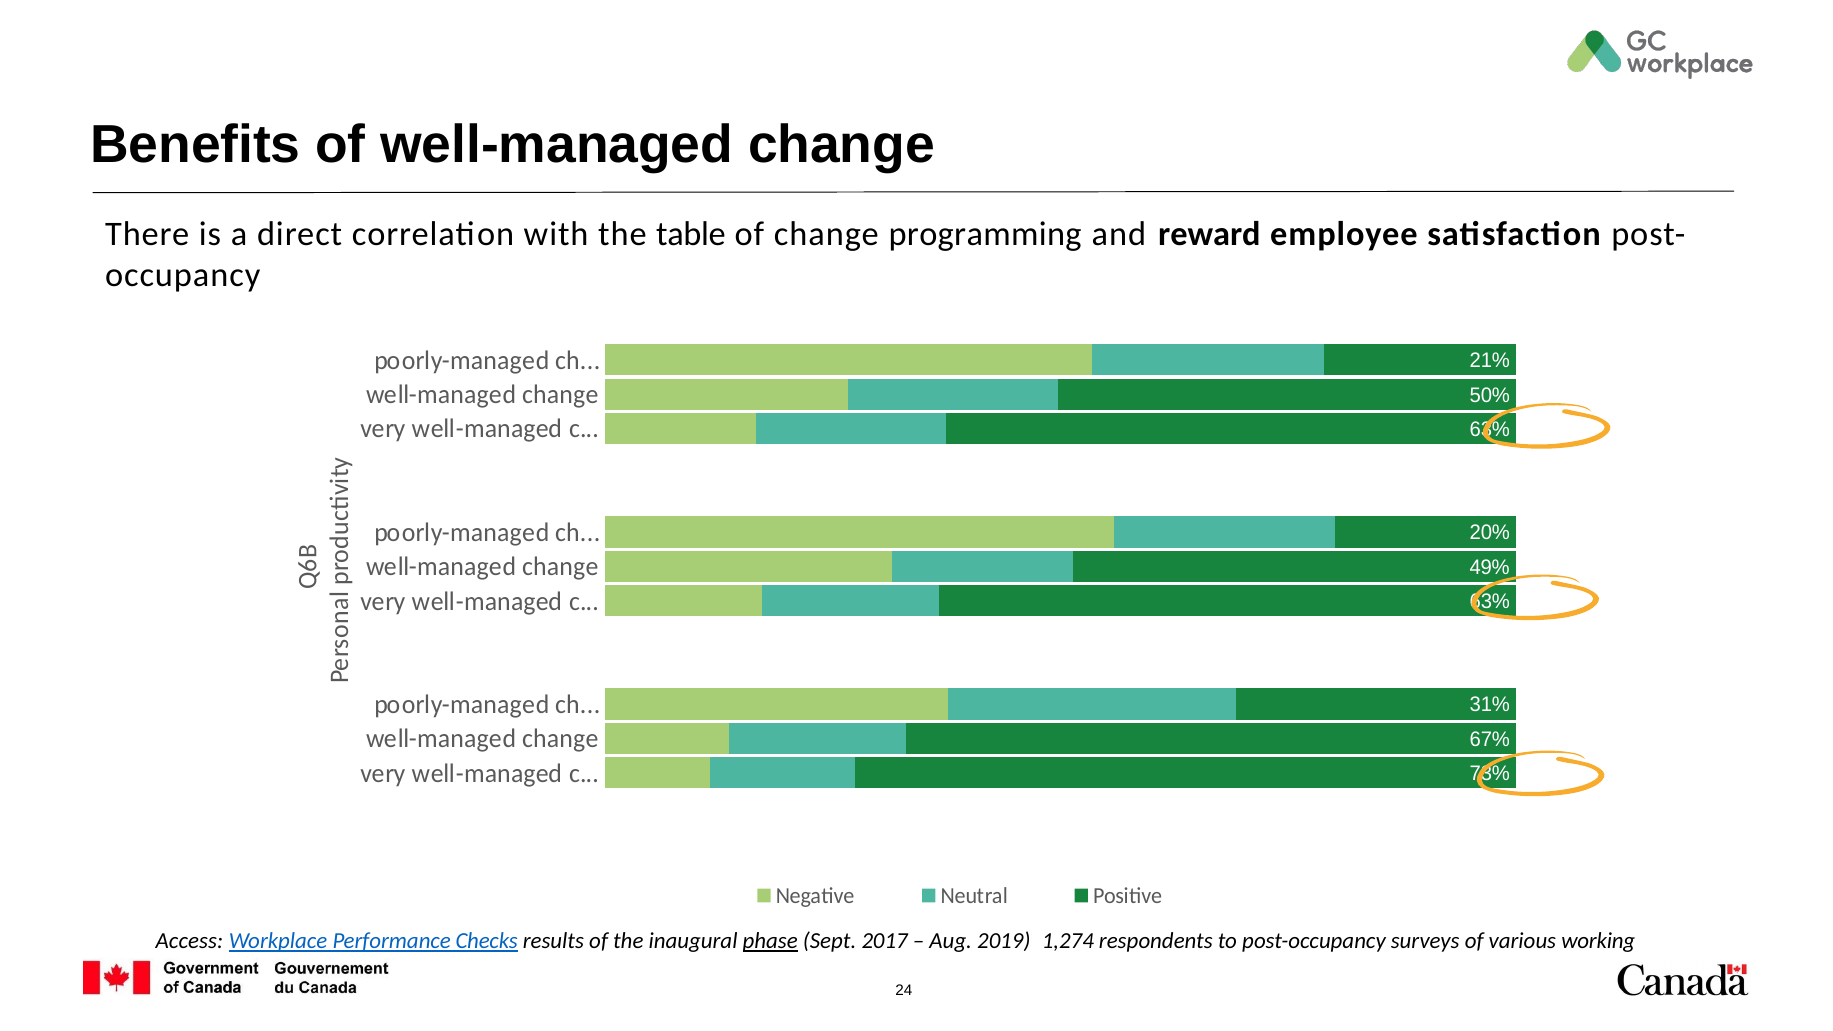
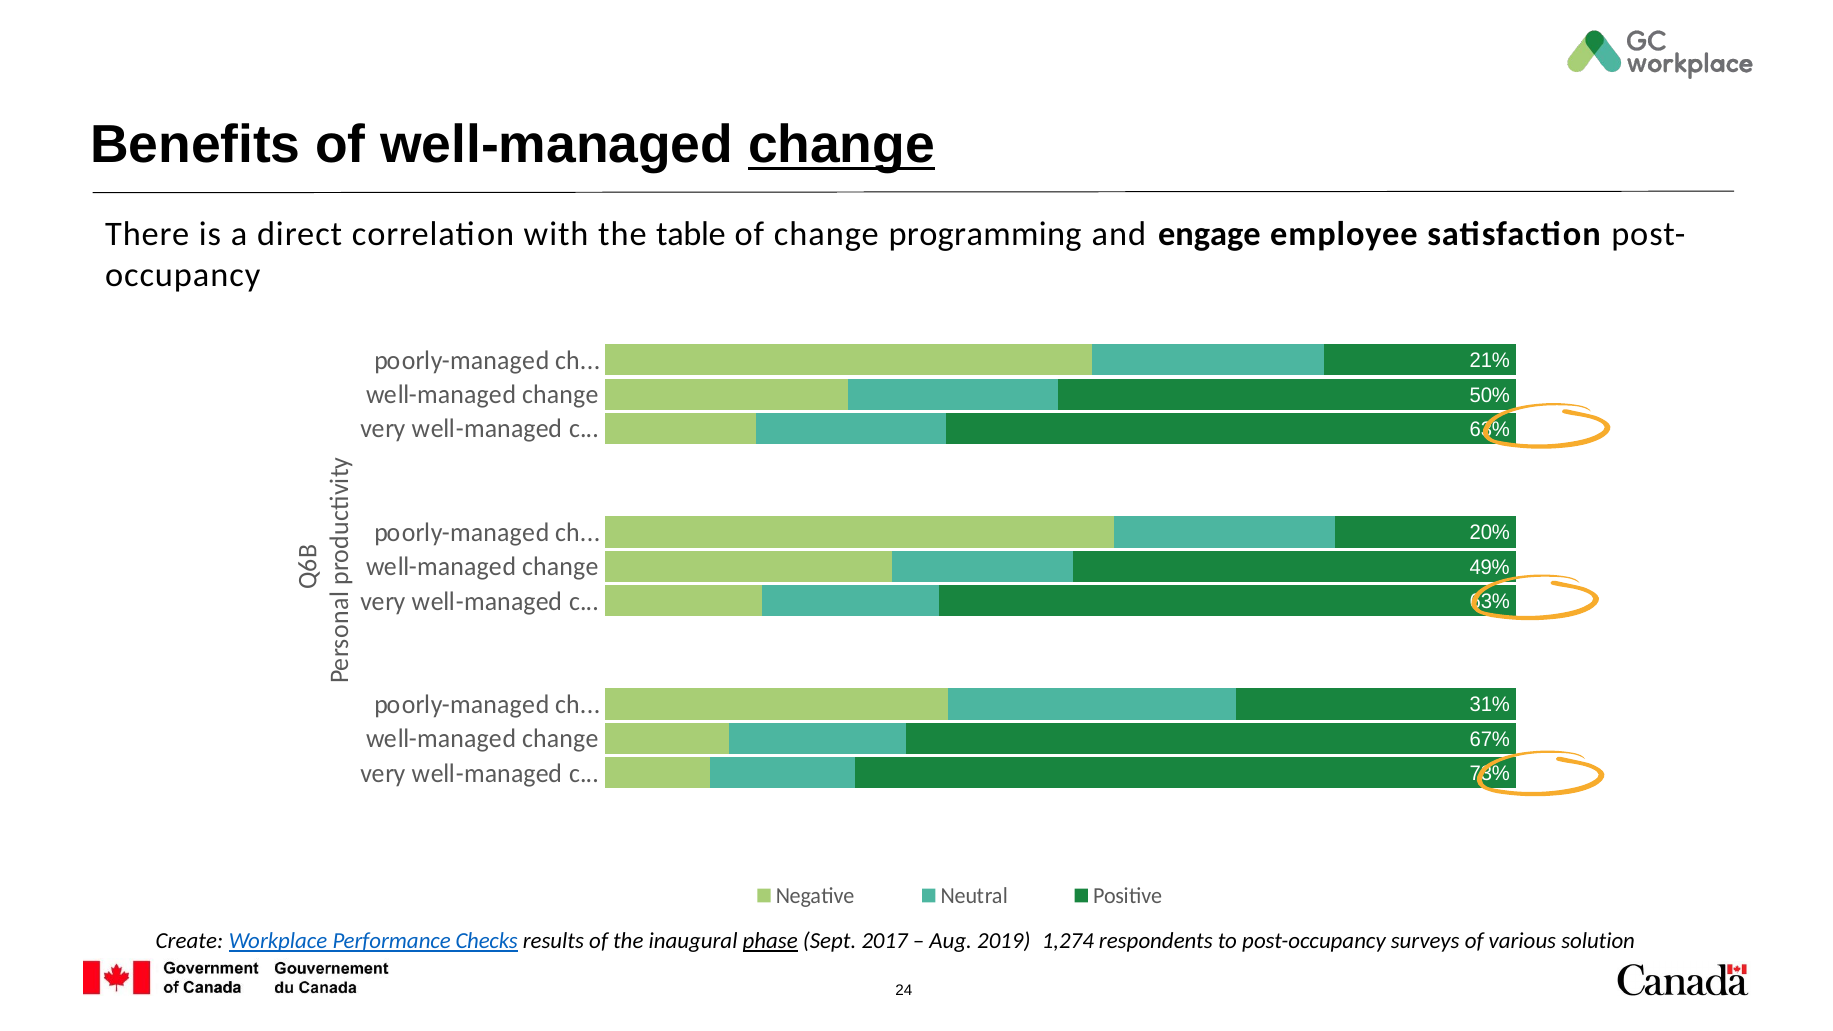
change underline: none -> present (841, 145)
reward: reward -> engage (1209, 234)
Access: Access -> Create (189, 941)
working: working -> solution (1598, 941)
